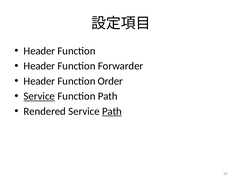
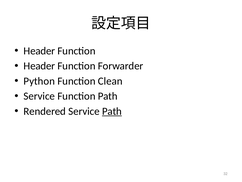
Header: Header -> Python (39, 81)
Order: Order -> Clean (110, 81)
Service underline: present -> none (39, 96)
